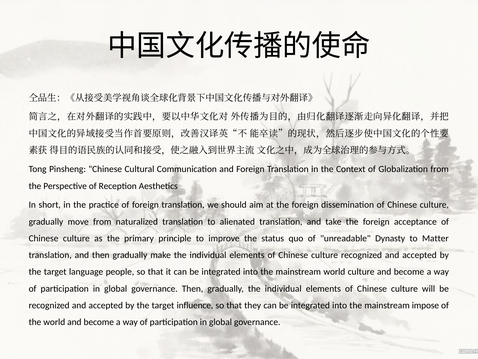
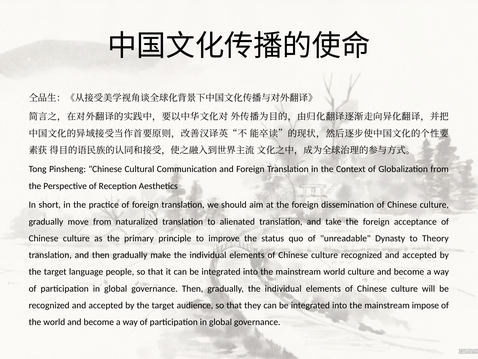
Matter: Matter -> Theory (435, 238)
influence: influence -> audience (195, 305)
